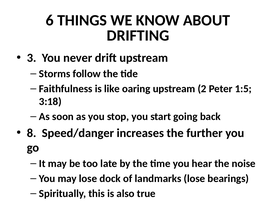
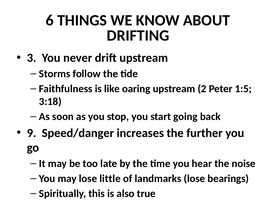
8: 8 -> 9 (32, 133)
dock: dock -> little (110, 179)
